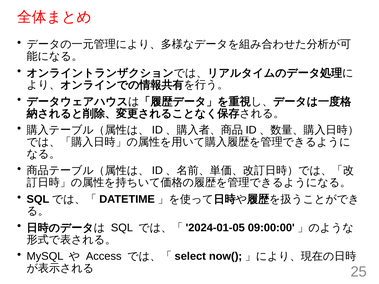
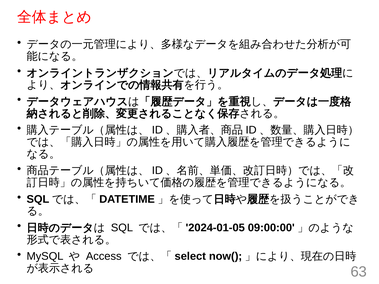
25: 25 -> 63 (359, 272)
